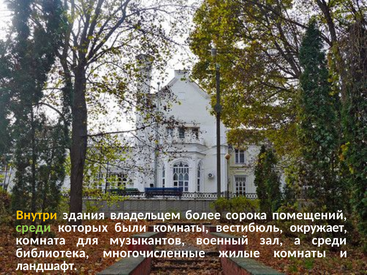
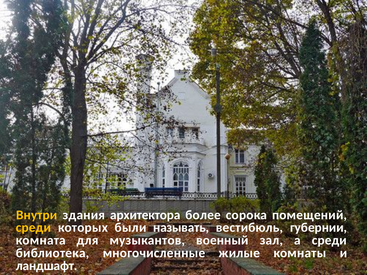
владельцем: владельцем -> архитектора (145, 215)
среди colour: light green -> yellow (33, 228)
были комнаты: комнаты -> называть (181, 228)
окружает: окружает -> губернии (319, 228)
